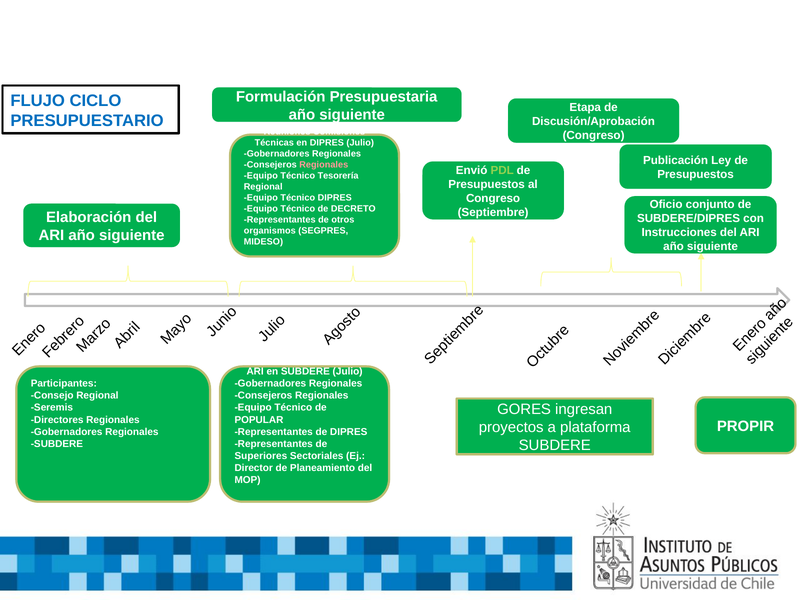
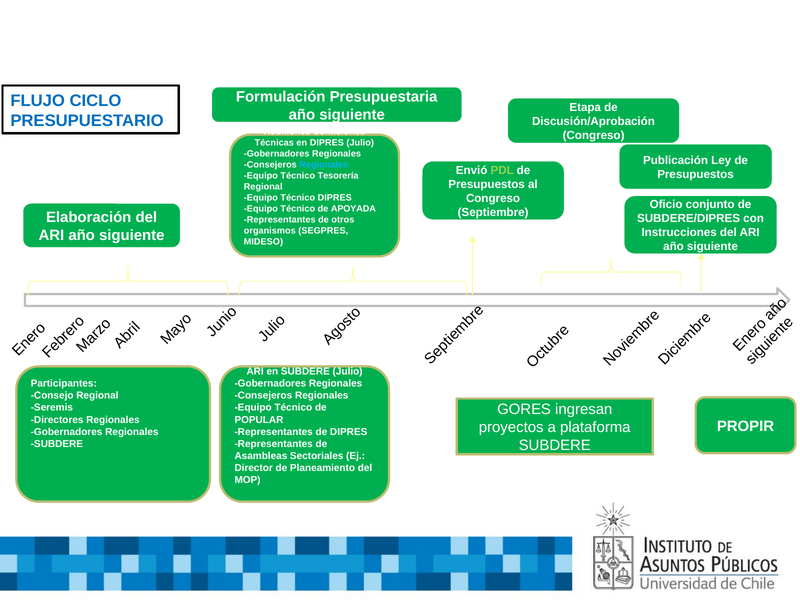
Regionales colour: pink -> light blue (324, 165)
DECRETO: DECRETO -> APOYADA (353, 209)
Superiores: Superiores -> Asambleas (261, 456)
